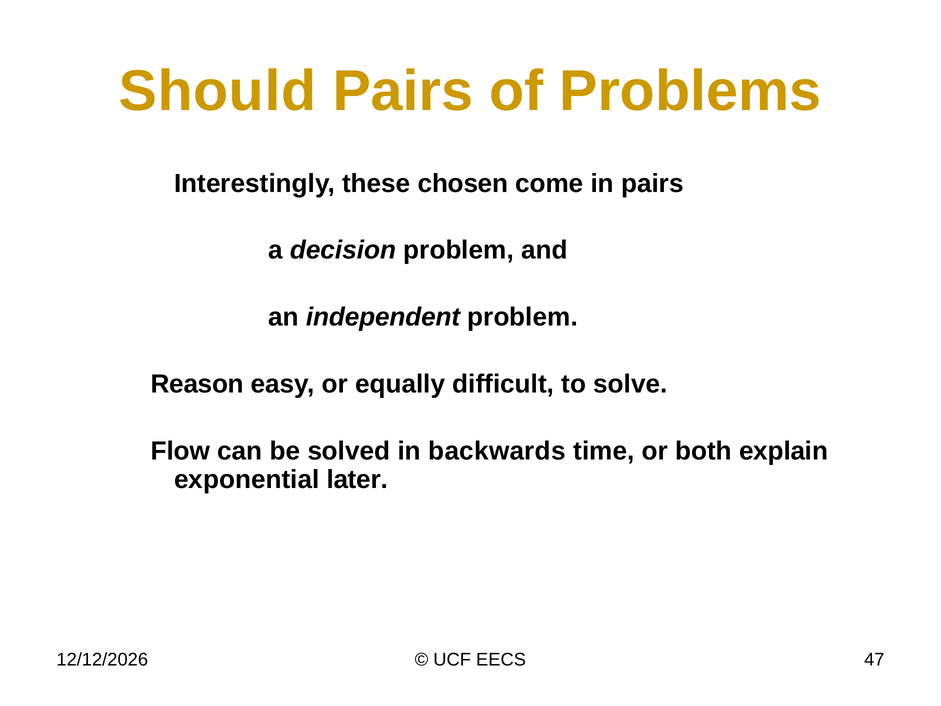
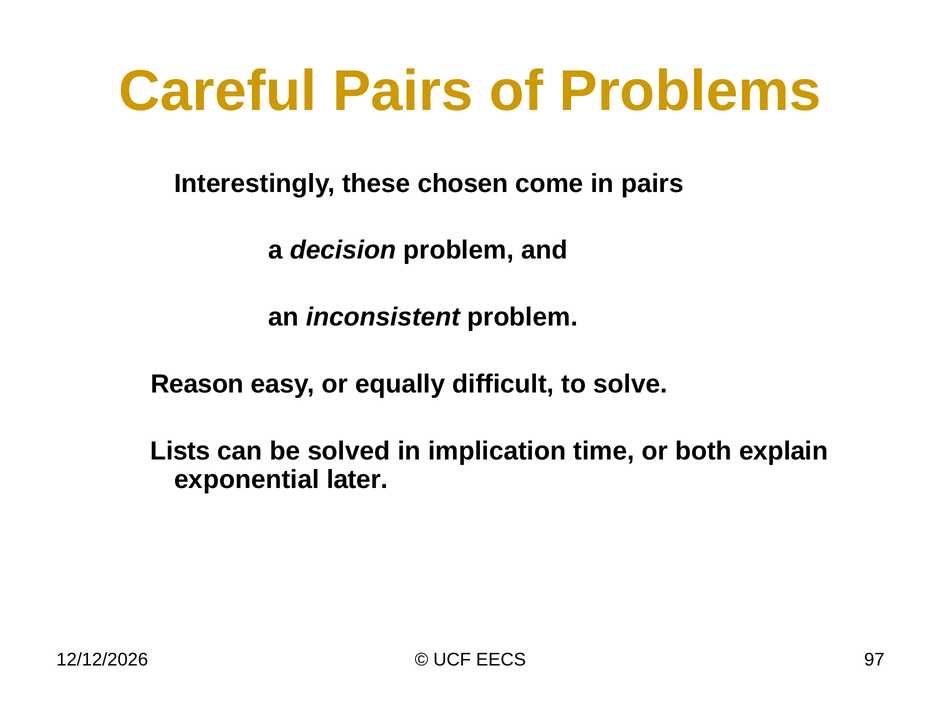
Should: Should -> Careful (218, 91)
independent: independent -> inconsistent (383, 317)
Flow: Flow -> Lists (180, 451)
backwards: backwards -> implication (497, 451)
47: 47 -> 97 (874, 660)
